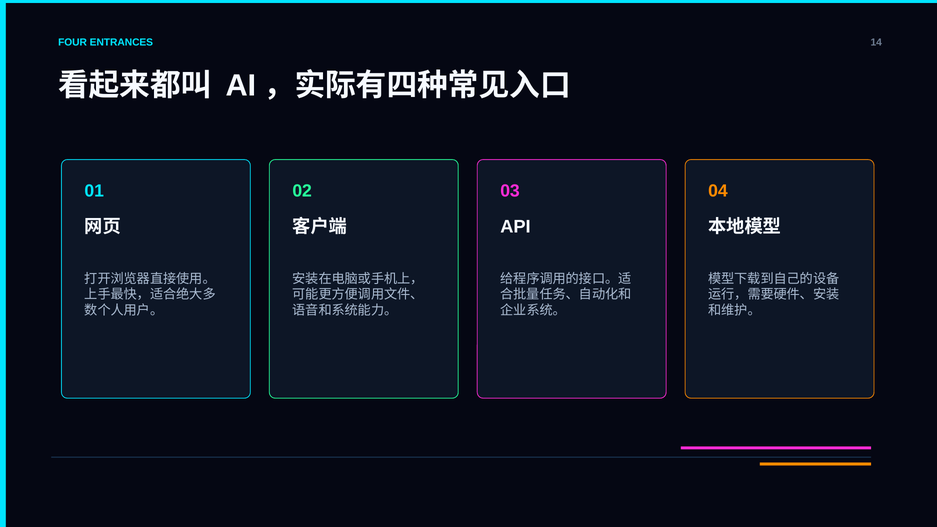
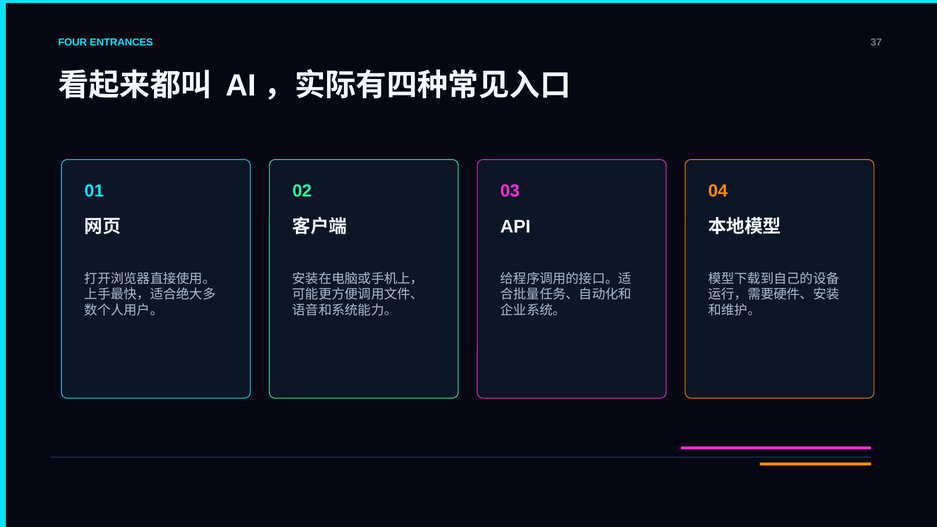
14: 14 -> 37 (876, 43)
